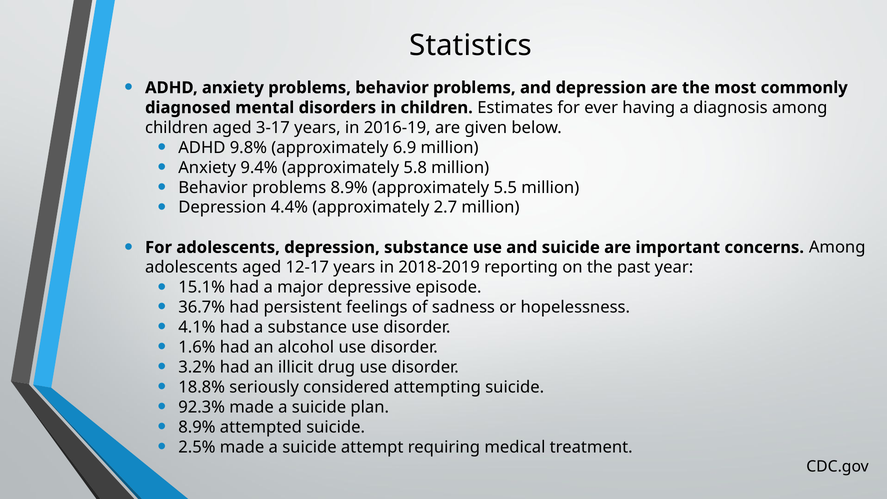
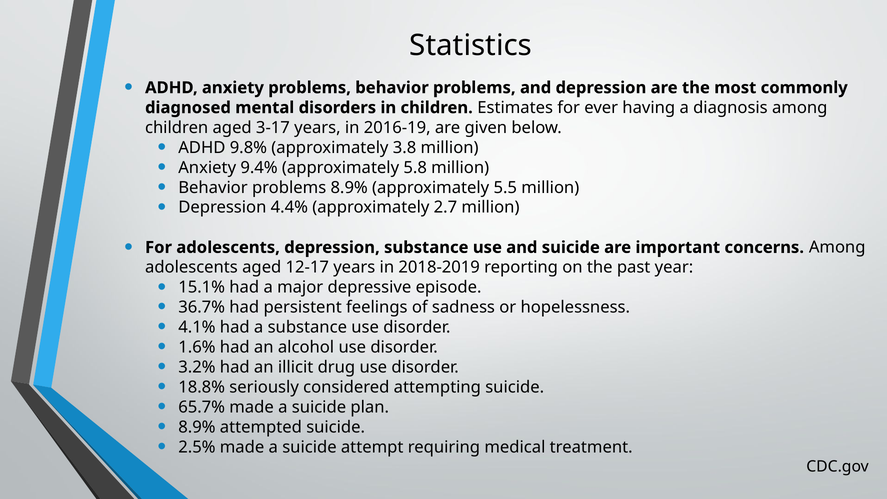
6.9: 6.9 -> 3.8 (405, 148)
92.3%: 92.3% -> 65.7% (202, 407)
